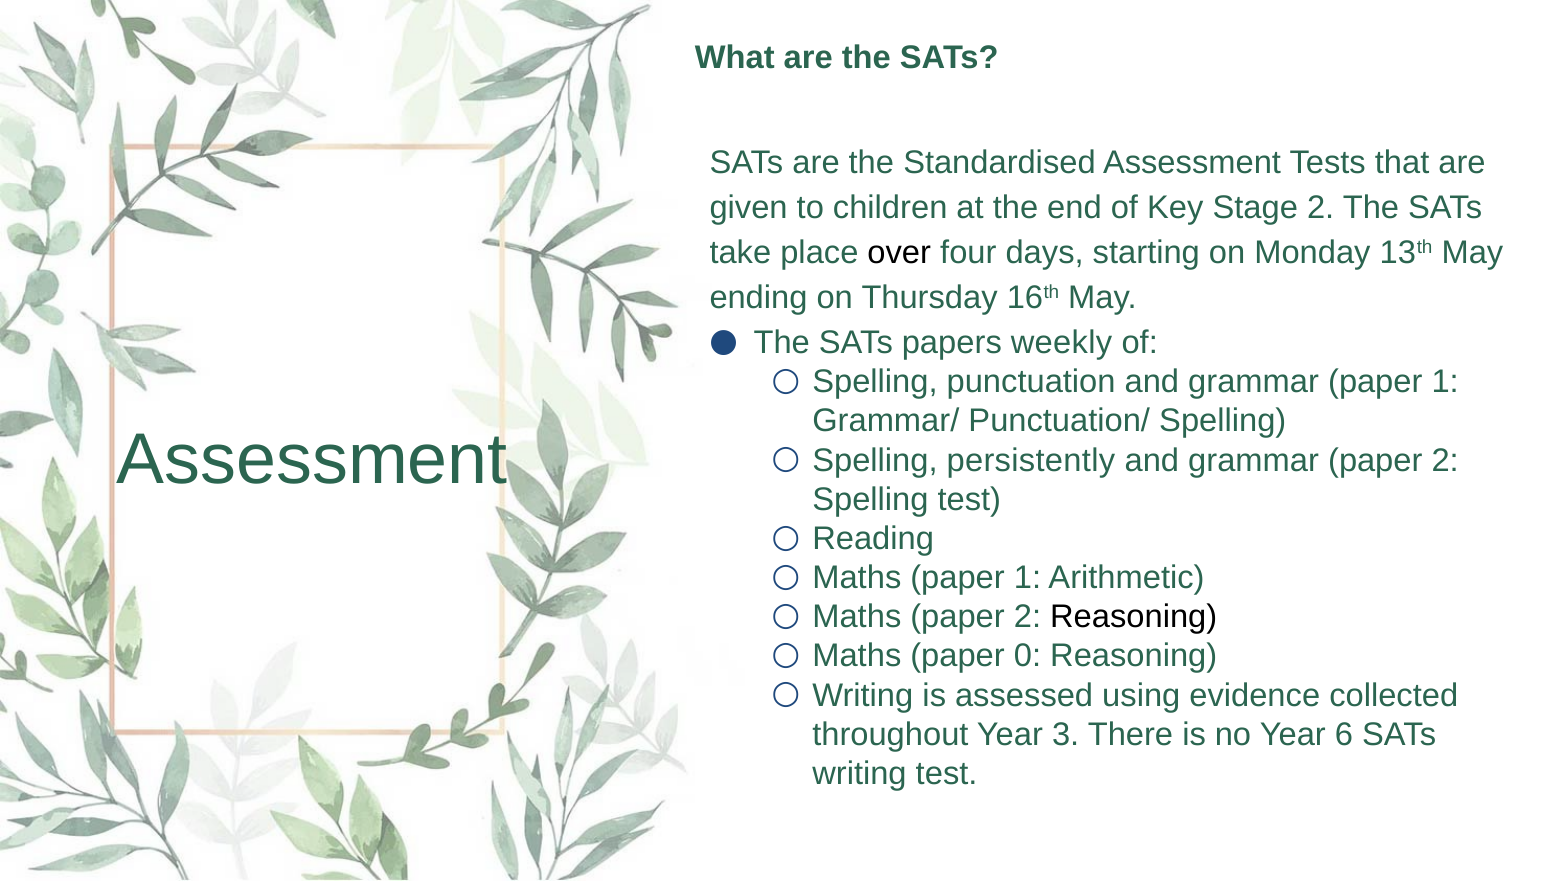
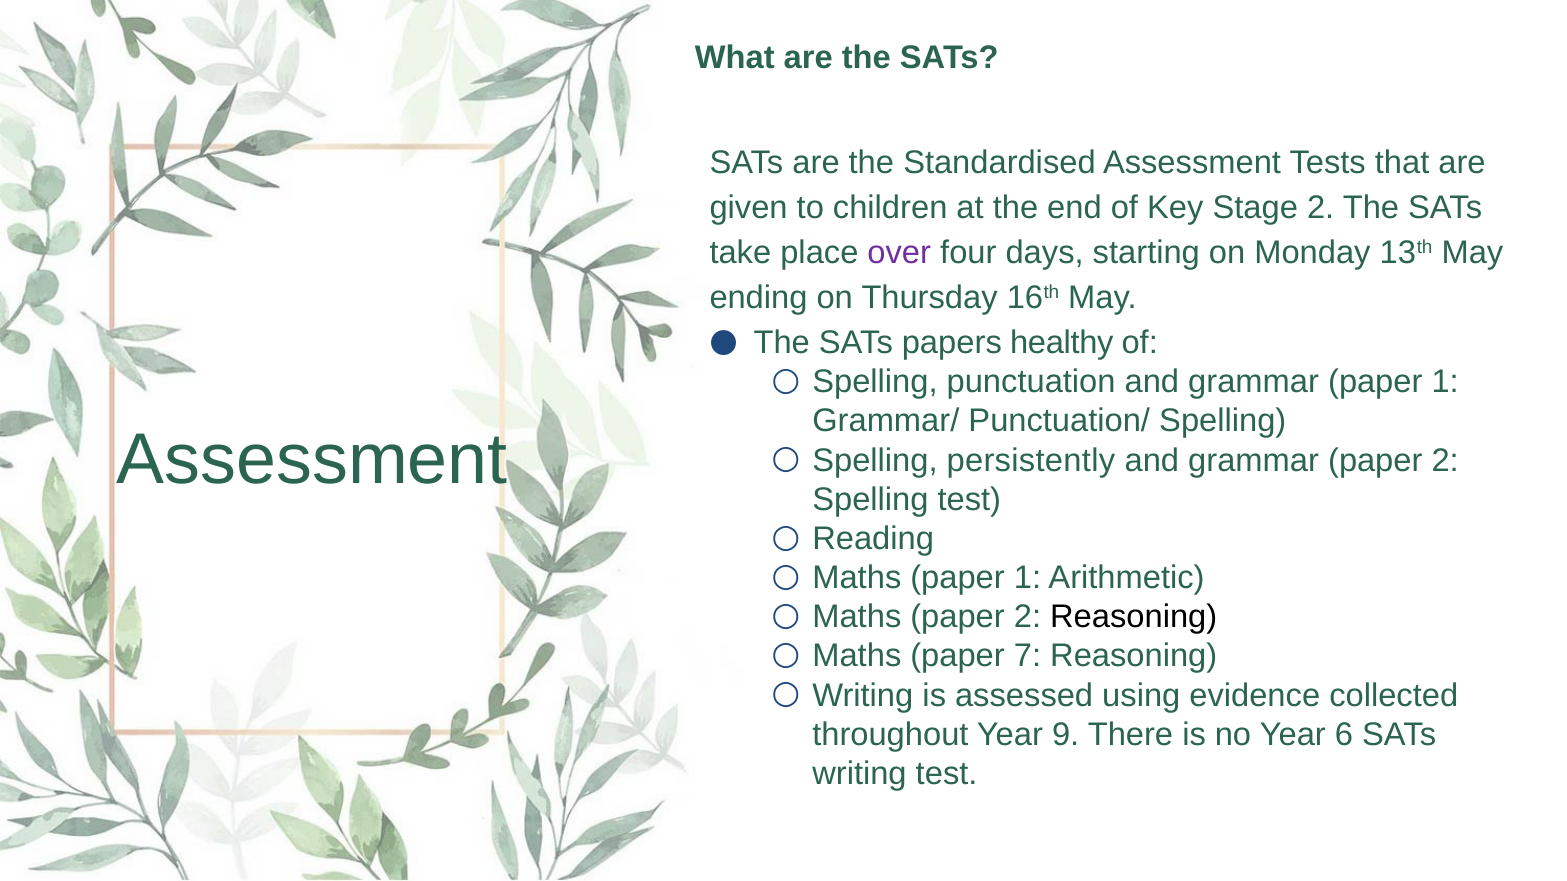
over colour: black -> purple (899, 253)
weekly: weekly -> healthy (1062, 343)
0: 0 -> 7 (1027, 656)
3: 3 -> 9 (1066, 735)
